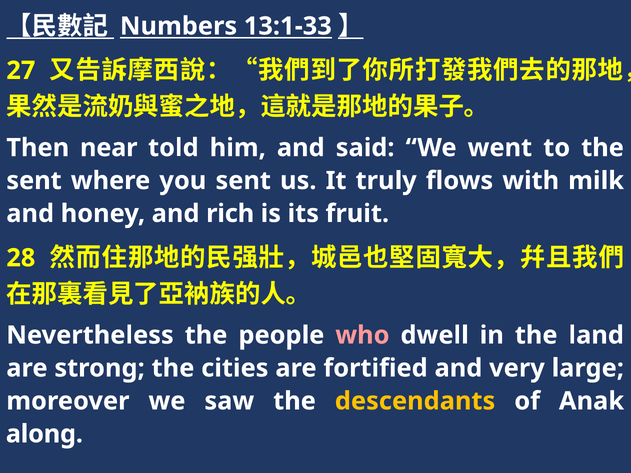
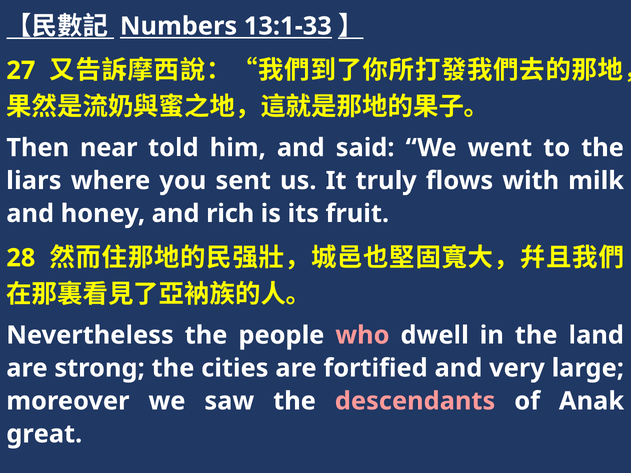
sent: sent -> liars (34, 181)
descendants colour: yellow -> pink (415, 401)
along: along -> great (44, 434)
